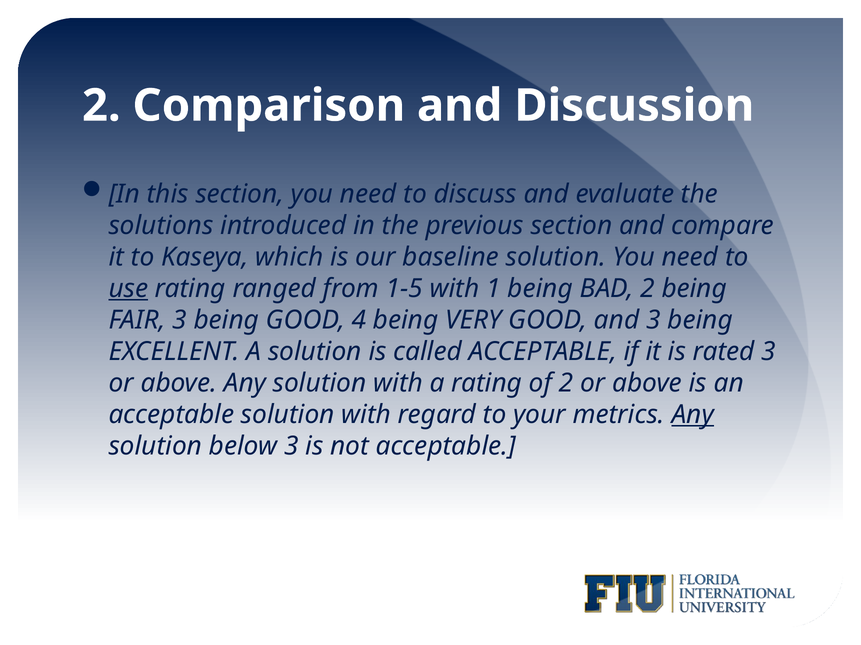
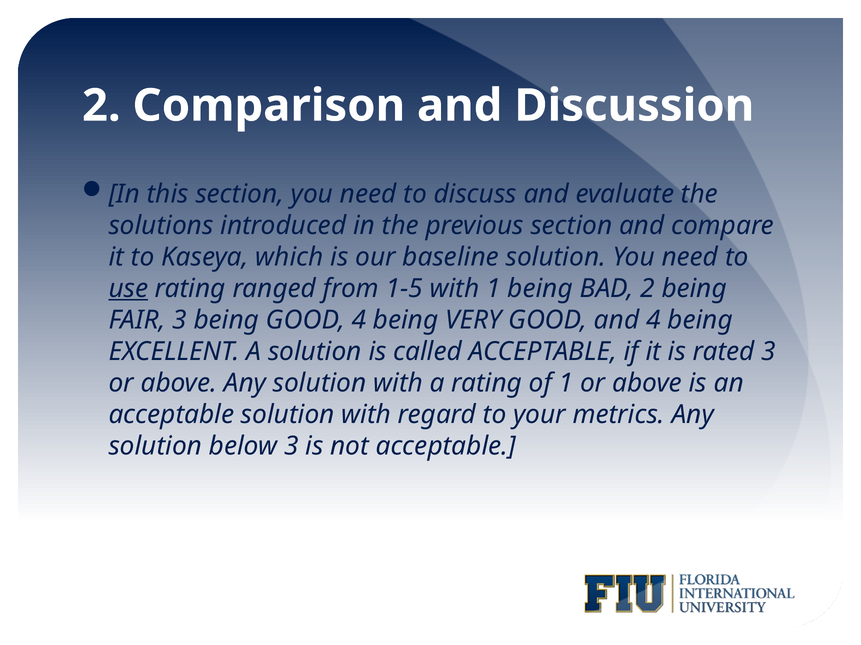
and 3: 3 -> 4 (653, 320)
of 2: 2 -> 1 (566, 383)
Any underline: present -> none (693, 415)
